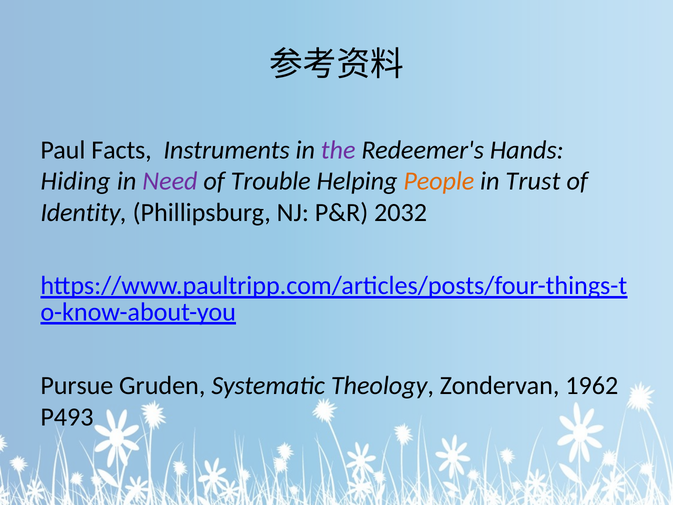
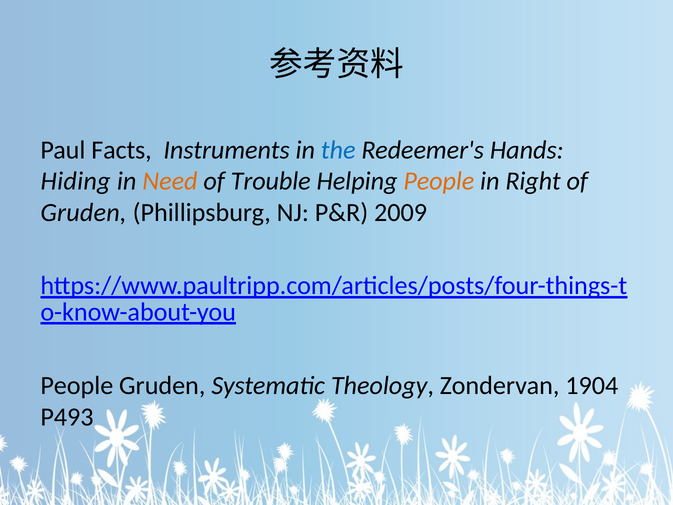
the colour: purple -> blue (338, 150)
Need colour: purple -> orange (170, 181)
Trust: Trust -> Right (533, 181)
Identity: Identity -> Gruden (83, 213)
2032: 2032 -> 2009 (401, 213)
Pursue: Pursue -> People (77, 386)
1962: 1962 -> 1904 (592, 386)
